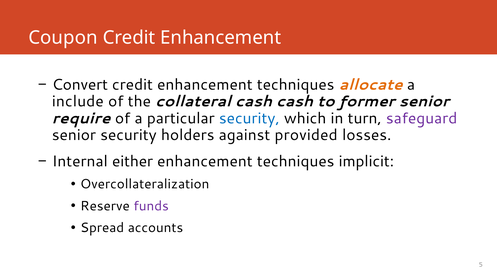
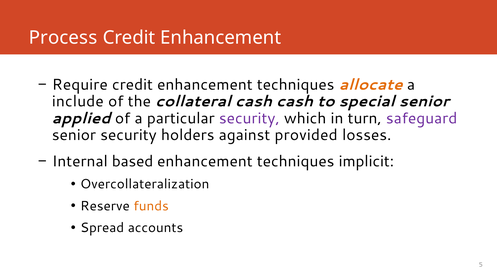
Coupon: Coupon -> Process (63, 38)
Convert: Convert -> Require (80, 85)
former: former -> special (367, 101)
require: require -> applied (81, 118)
security colour: blue -> purple (249, 118)
either: either -> based (133, 161)
funds colour: purple -> orange (151, 206)
